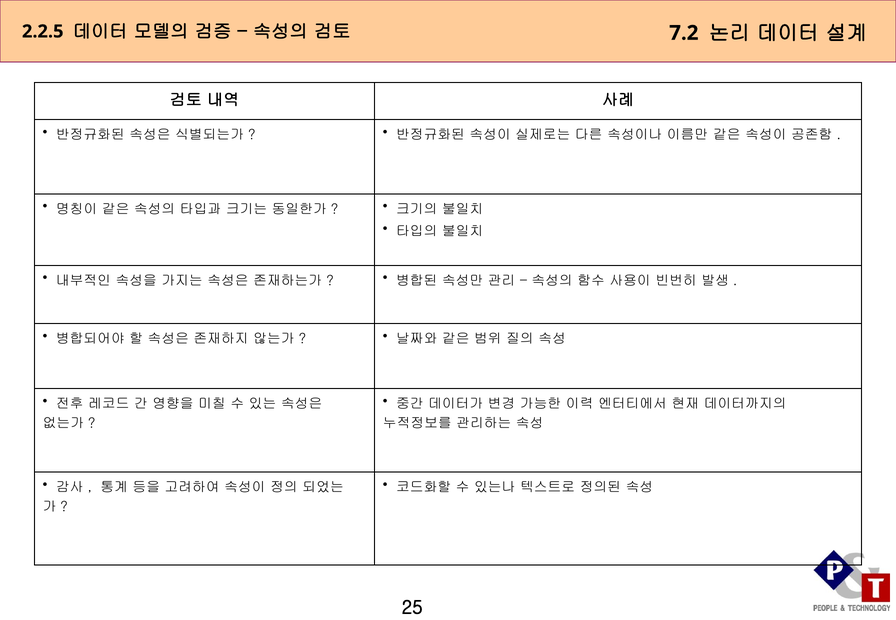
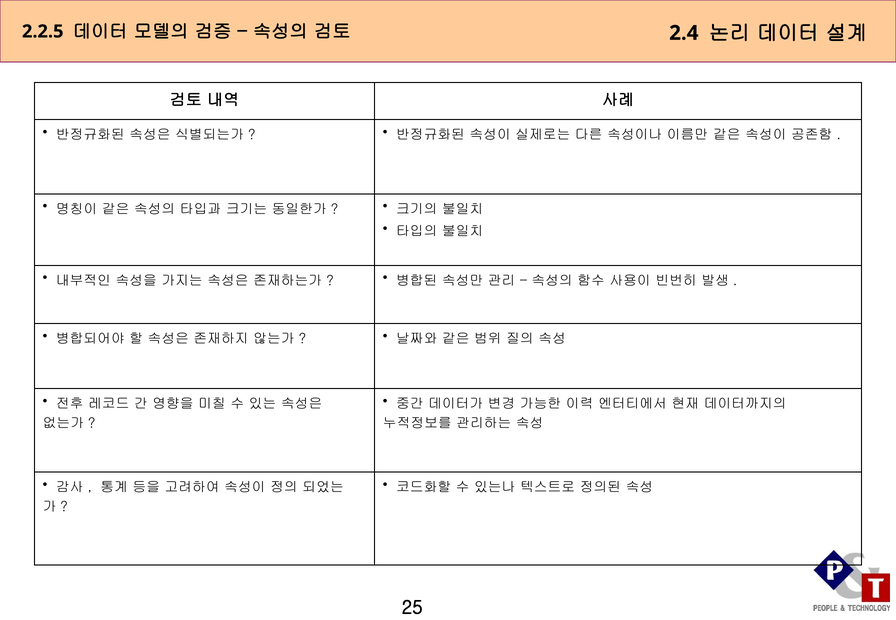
7.2: 7.2 -> 2.4 (684, 33)
